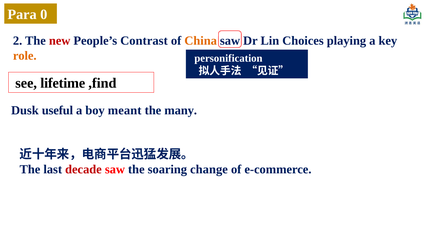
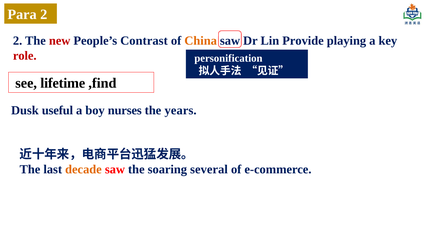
Para 0: 0 -> 2 (44, 15)
Choices: Choices -> Provide (303, 41)
role colour: orange -> red (25, 56)
meant: meant -> nurses (125, 111)
many: many -> years (181, 111)
decade colour: red -> orange (83, 169)
change: change -> several (209, 169)
